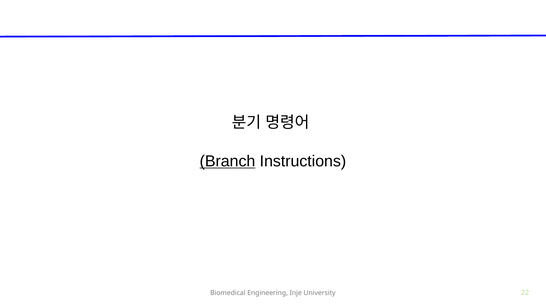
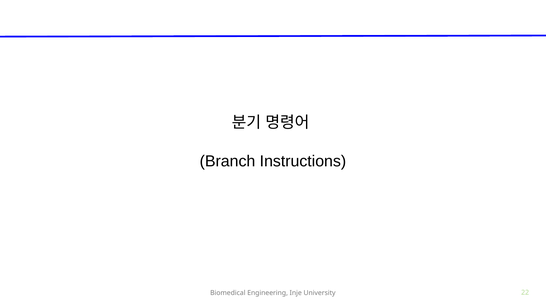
Branch underline: present -> none (227, 161)
